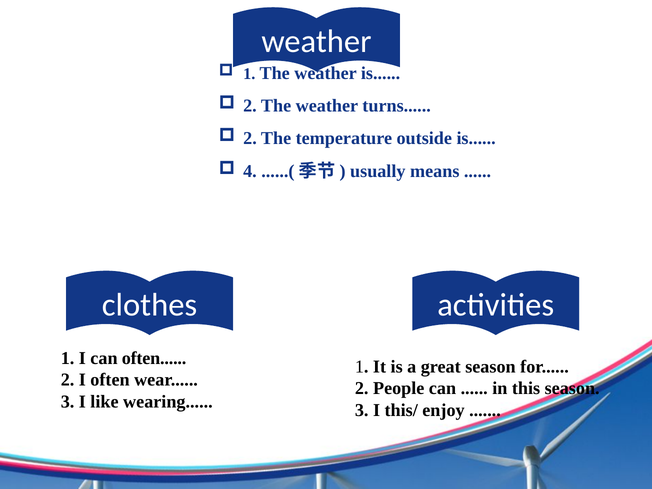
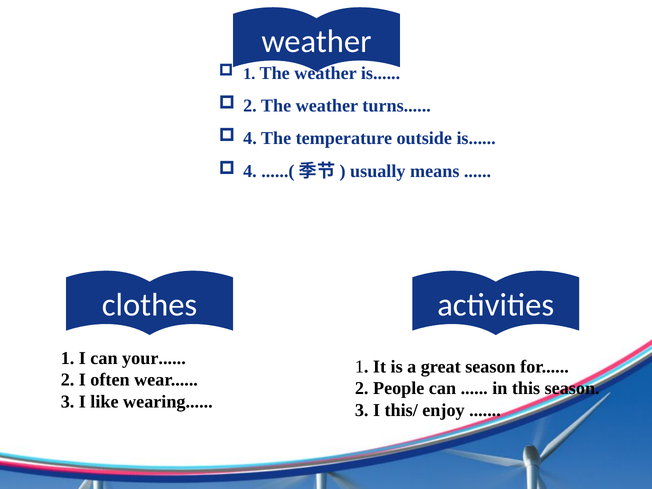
2: 2 -> 4 (250, 138)
can often: often -> your (154, 358)
